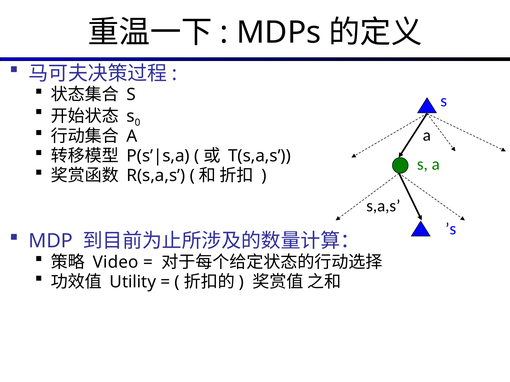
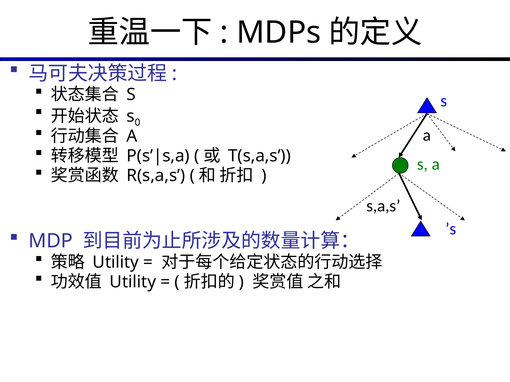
Video: Video -> Utility (116, 263)
